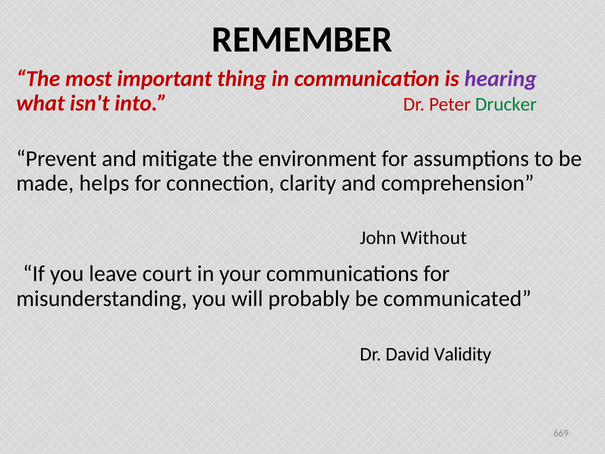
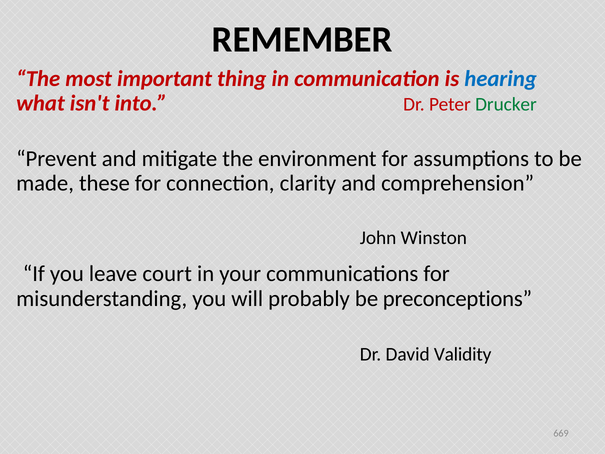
hearing colour: purple -> blue (501, 79)
helps: helps -> these (104, 183)
Without: Without -> Winston (434, 238)
communicated: communicated -> preconceptions (457, 298)
